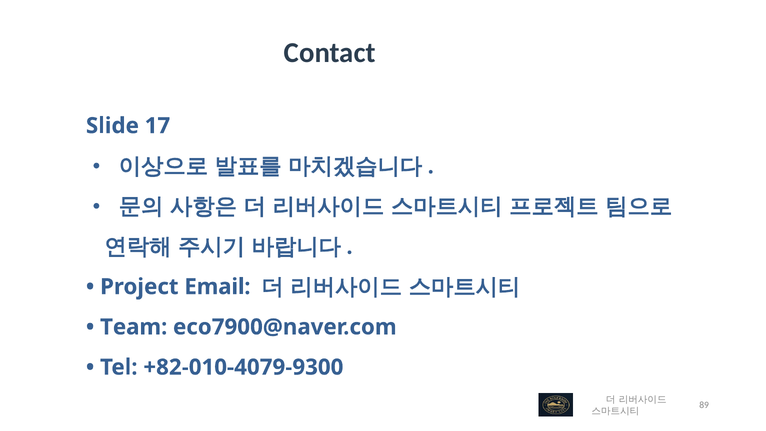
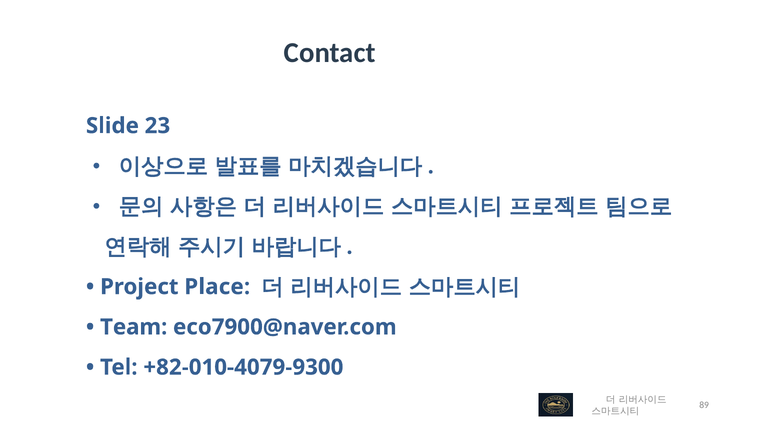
17: 17 -> 23 (157, 126)
Email: Email -> Place (217, 287)
